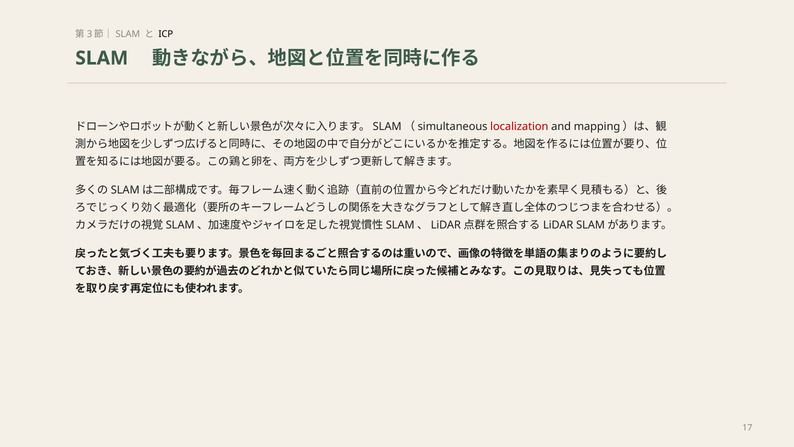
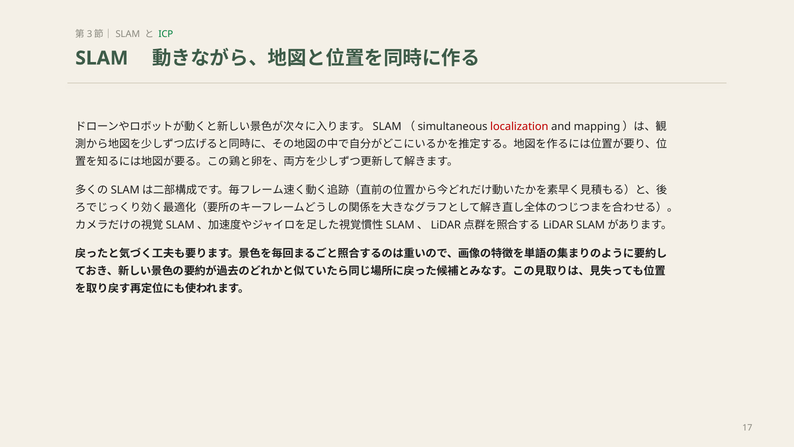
ICP colour: black -> green (166, 34)
